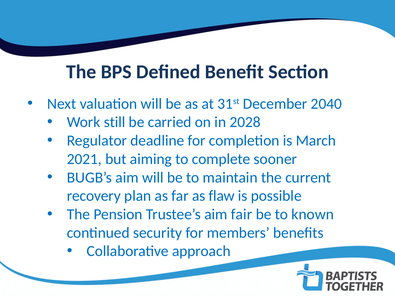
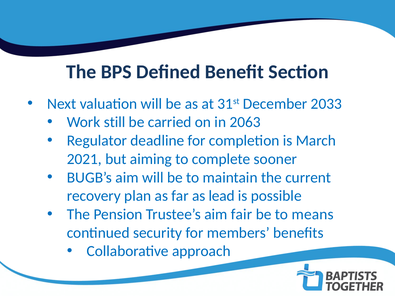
2040: 2040 -> 2033 (326, 104)
2028: 2028 -> 2063 (245, 122)
flaw: flaw -> lead (222, 196)
known: known -> means (313, 214)
